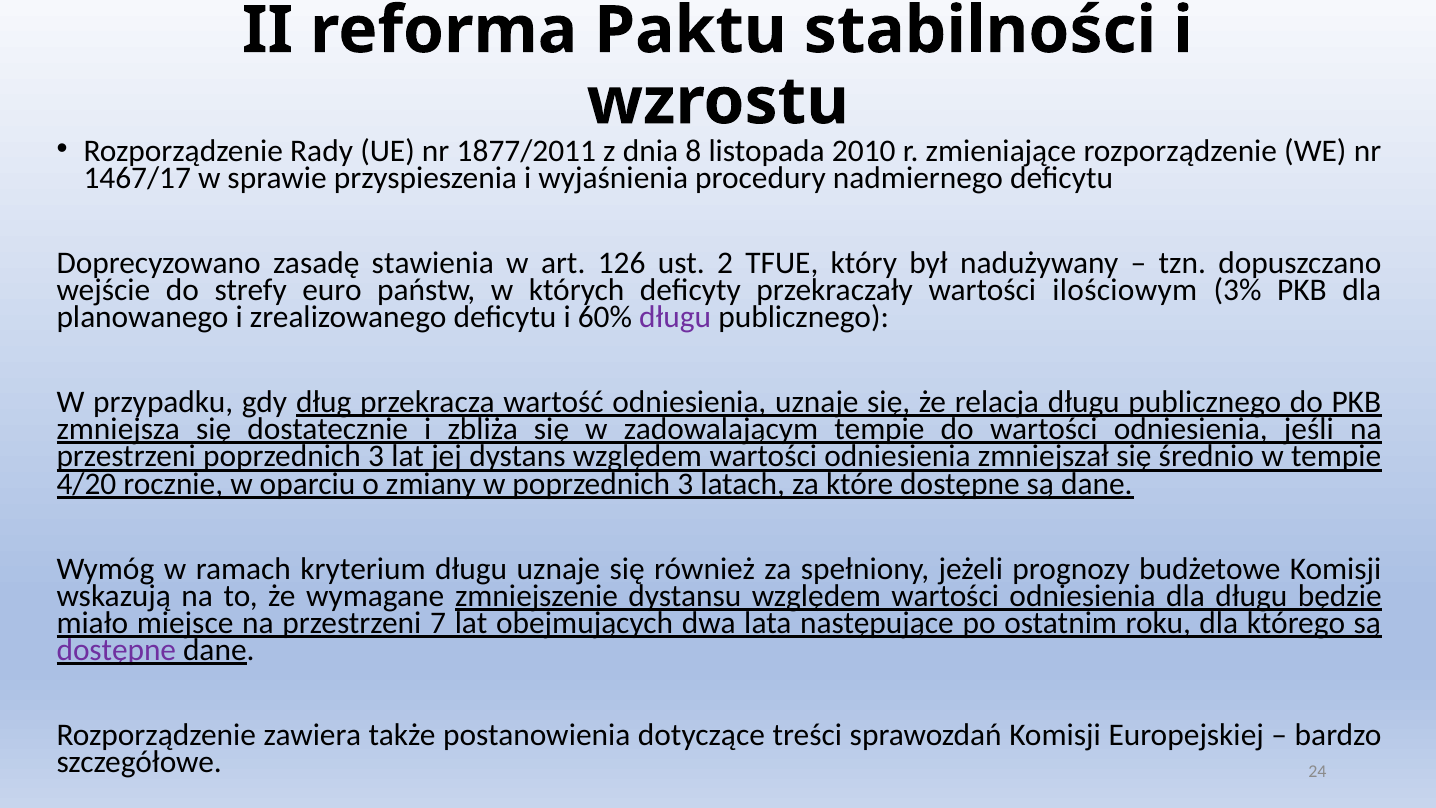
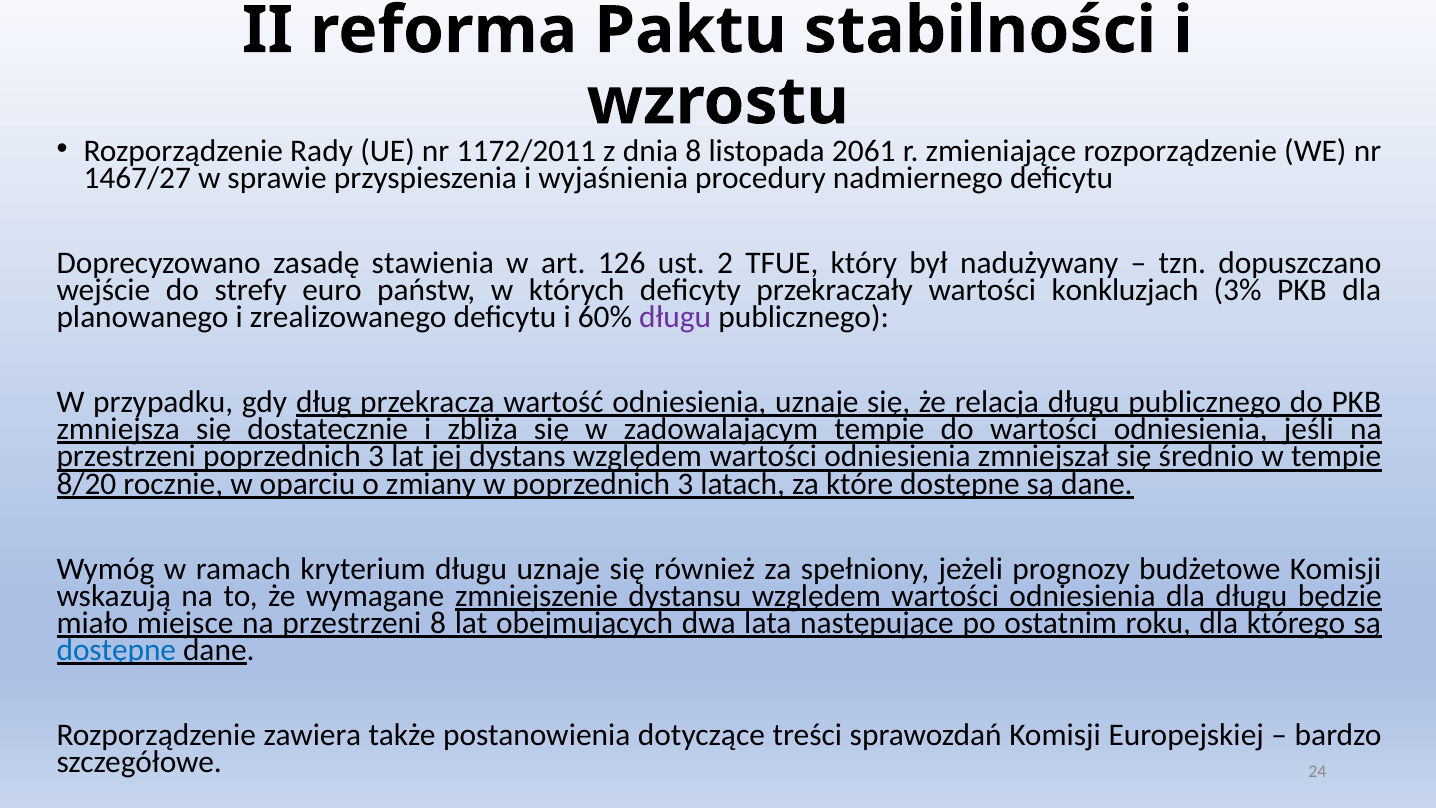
1877/2011: 1877/2011 -> 1172/2011 (526, 151)
2010: 2010 -> 2061 (864, 151)
1467/17: 1467/17 -> 1467/27 (137, 178)
ilościowym: ilościowym -> konkluzjach (1125, 290)
4/20: 4/20 -> 8/20 (86, 484)
przestrzeni 7: 7 -> 8 (438, 623)
dostępne colour: purple -> blue (116, 650)
